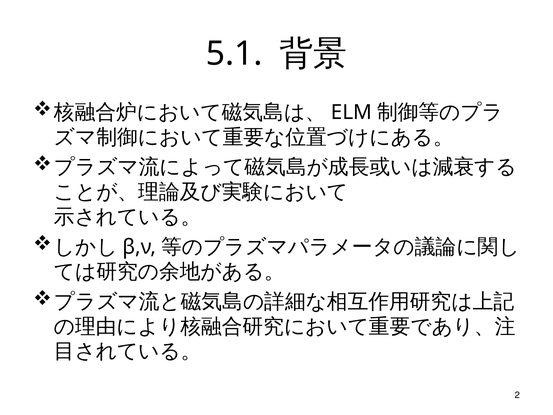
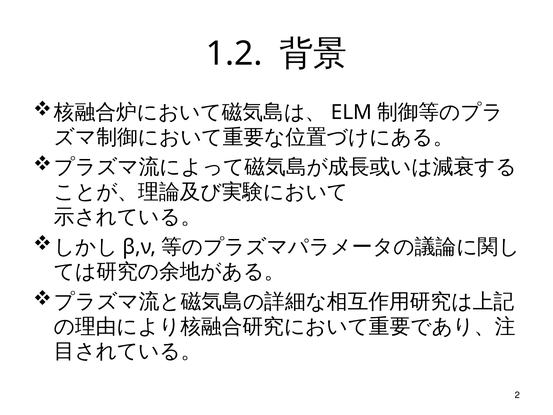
5.1: 5.1 -> 1.2 (234, 54)
